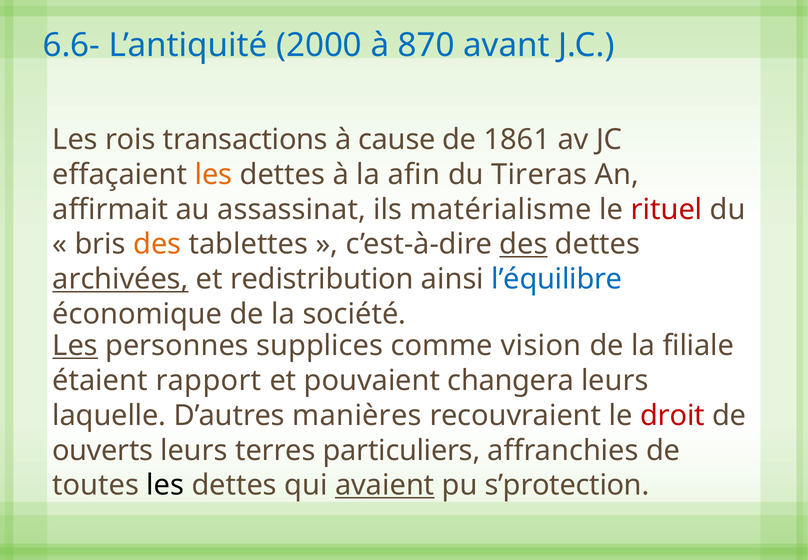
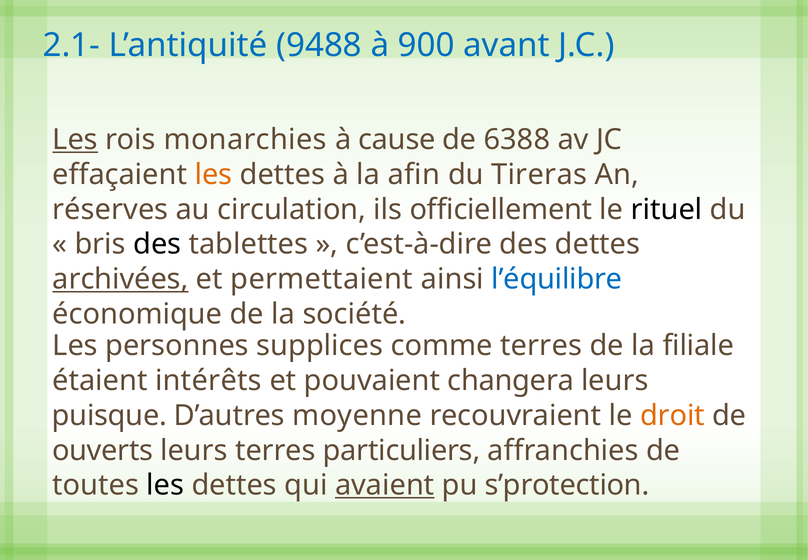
6.6-: 6.6- -> 2.1- (71, 45)
2000: 2000 -> 9488 (319, 45)
870: 870 -> 900 (426, 45)
Les underline: none -> present (75, 140)
transactions: transactions -> monarchies (245, 140)
1861: 1861 -> 6388 (517, 140)
affirmait: affirmait -> réserves (110, 209)
assassinat: assassinat -> circulation (292, 209)
matérialisme: matérialisme -> officiellement (501, 209)
rituel colour: red -> black (667, 209)
des colour: orange -> black (157, 244)
des underline: present -> none (523, 244)
redistribution: redistribution -> permettaient (322, 279)
Les underline: present -> none (75, 345)
comme vision: vision -> terres (541, 345)
rapport: rapport -> intérêts (208, 380)
laquelle: laquelle -> puisque (109, 415)
manières: manières -> moyenne (357, 415)
droit colour: red -> orange (672, 415)
